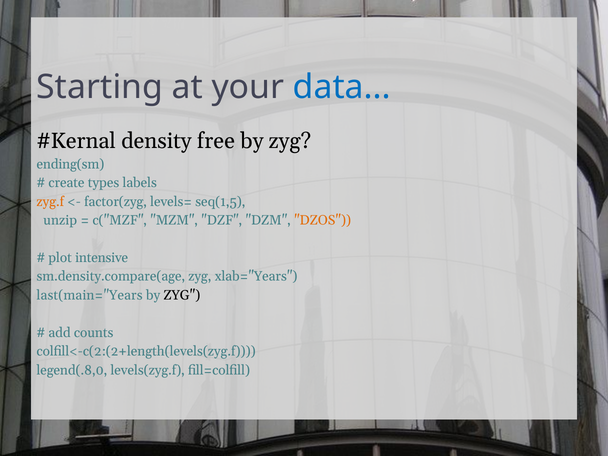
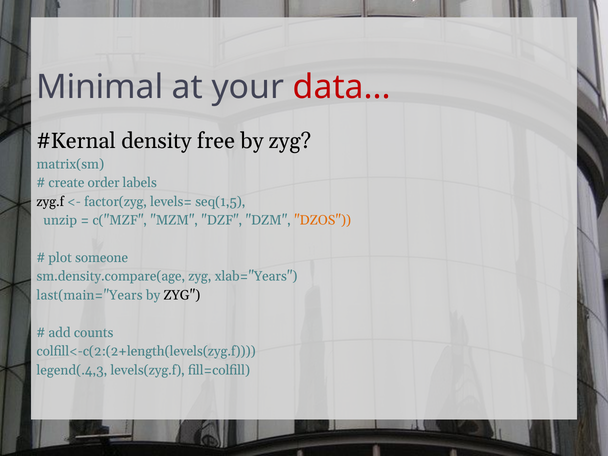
Starting: Starting -> Minimal (100, 87)
data colour: blue -> red (342, 87)
ending(sm: ending(sm -> matrix(sm (70, 164)
types: types -> order (104, 183)
zyg.f colour: orange -> black (50, 202)
intensive: intensive -> someone (102, 258)
legend(.8,0: legend(.8,0 -> legend(.4,3 (72, 370)
